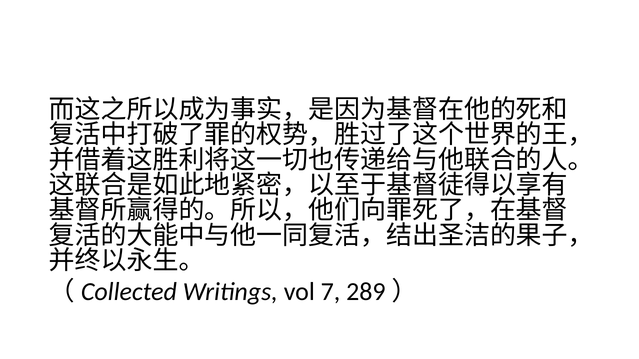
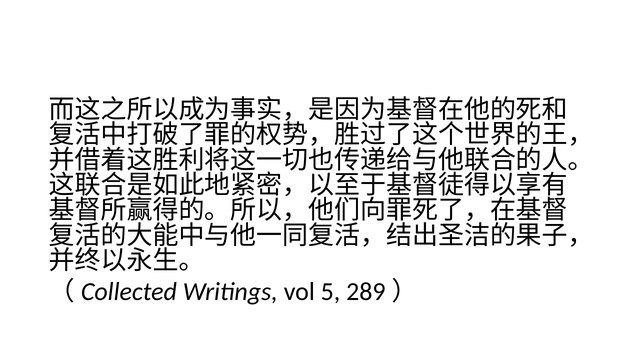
7: 7 -> 5 (330, 292)
